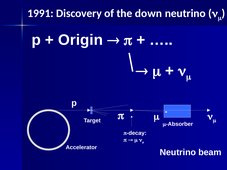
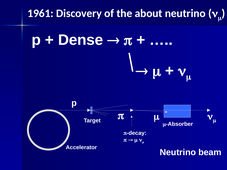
1991: 1991 -> 1961 (41, 13)
down: down -> about (149, 13)
Origin: Origin -> Dense (81, 40)
